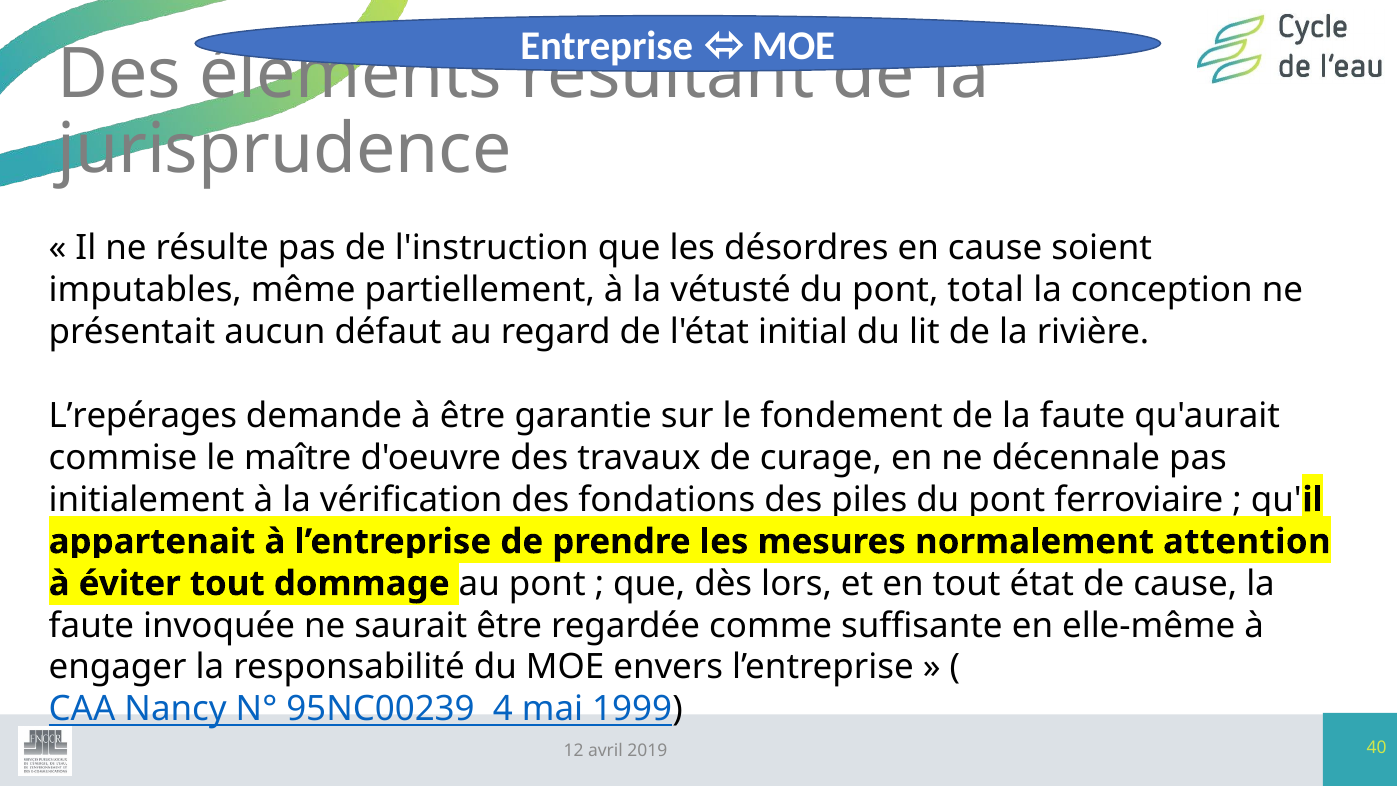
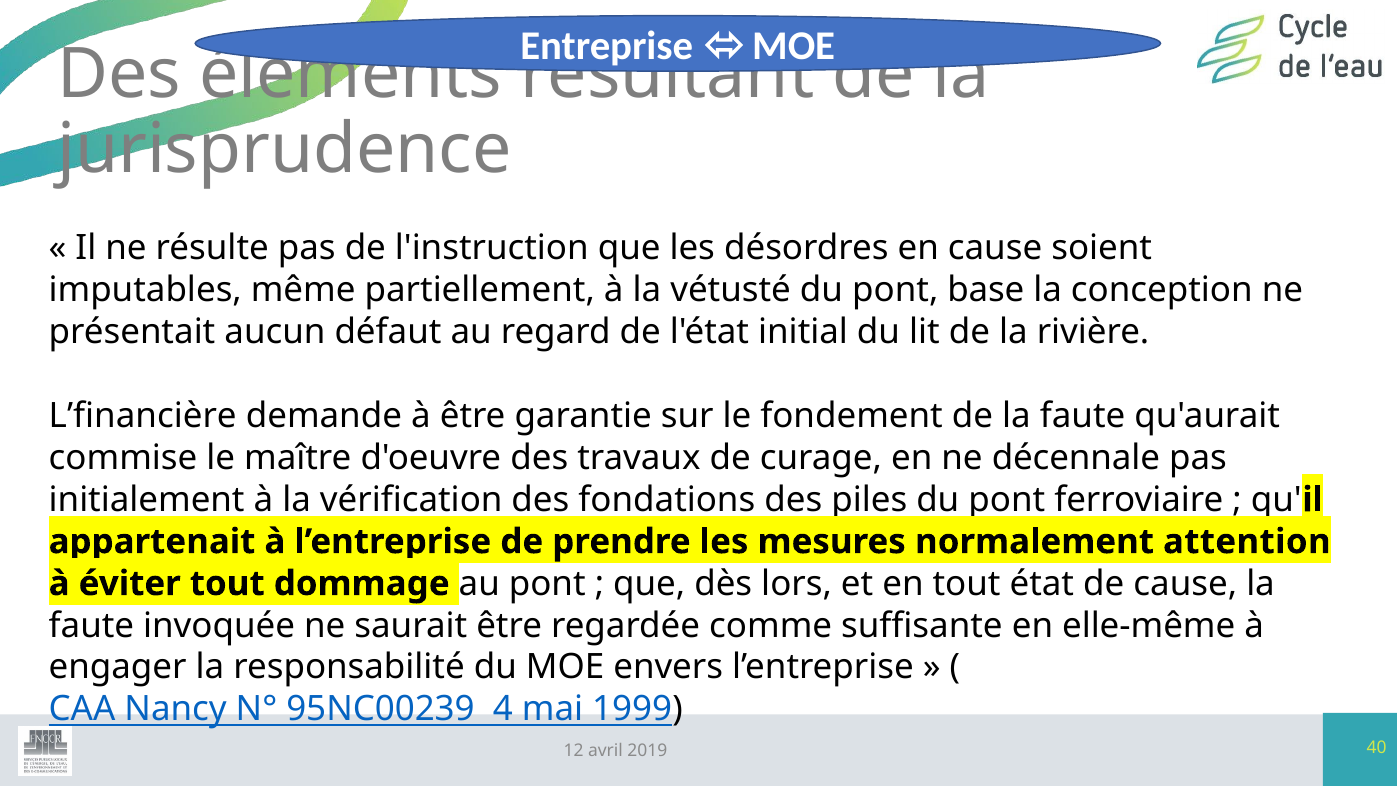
total: total -> base (986, 290)
L’repérages: L’repérages -> L’financière (143, 416)
